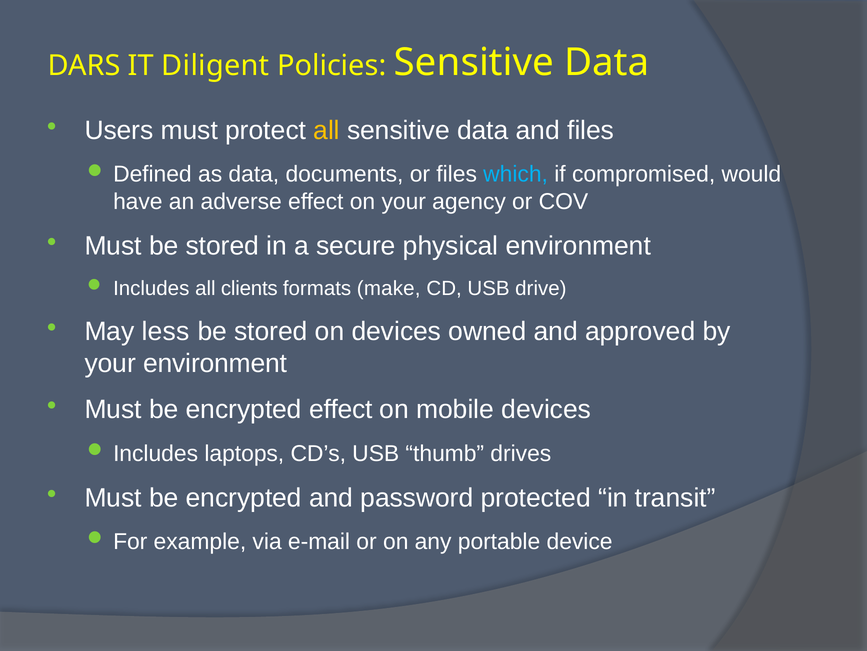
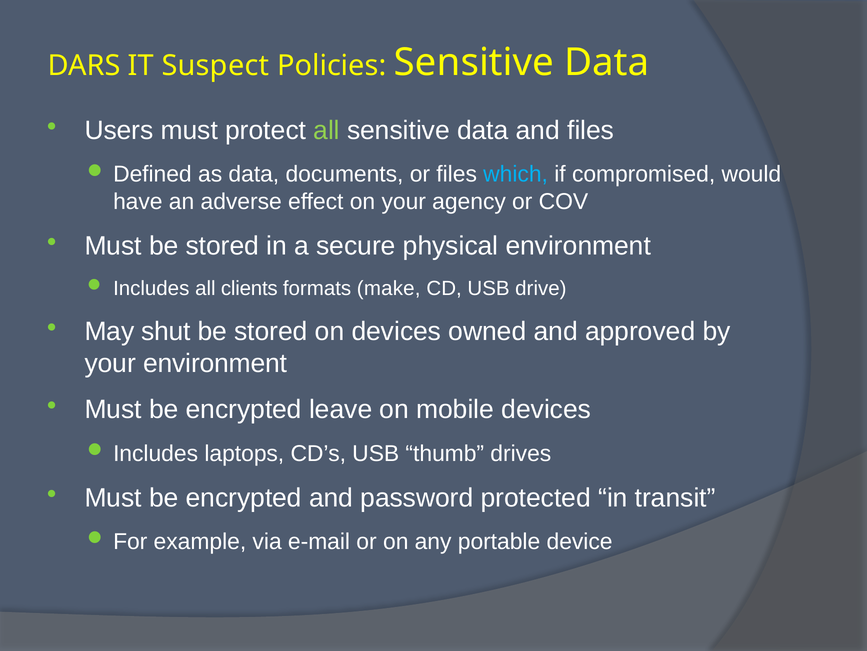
Diligent: Diligent -> Suspect (215, 66)
all colour: yellow -> light green (327, 130)
less: less -> shut (166, 331)
encrypted effect: effect -> leave (341, 409)
